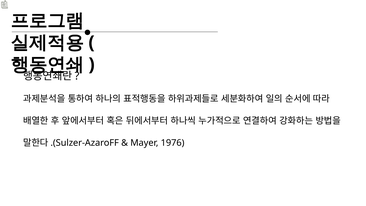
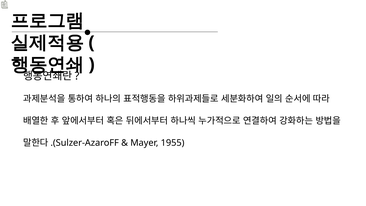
1976: 1976 -> 1955 (173, 143)
